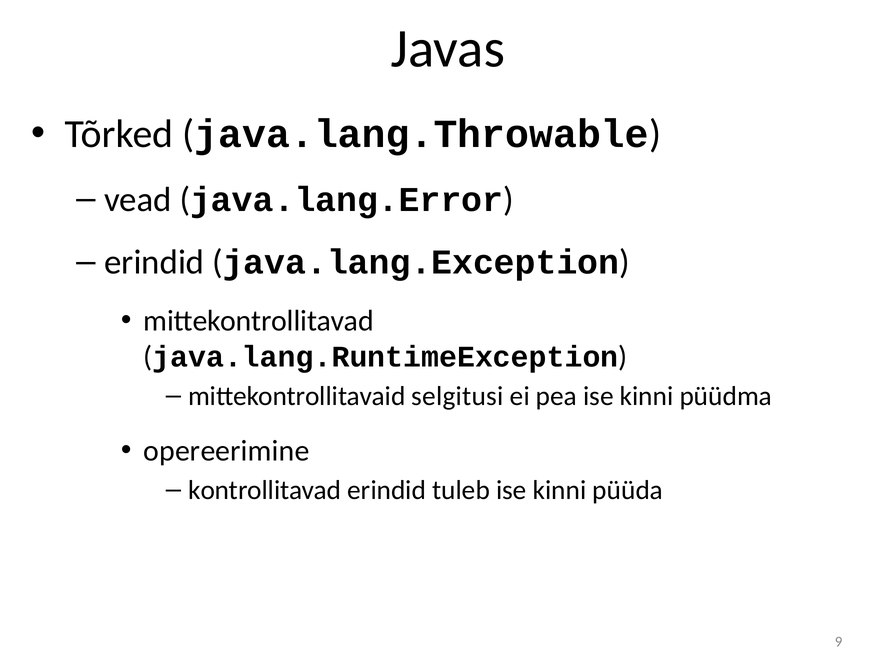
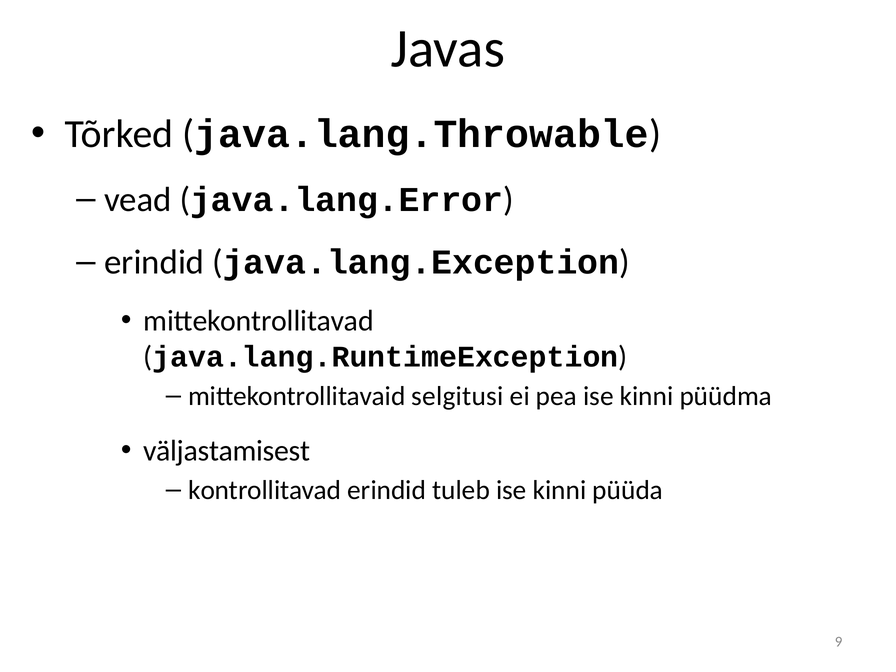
opereerimine: opereerimine -> väljastamisest (227, 451)
